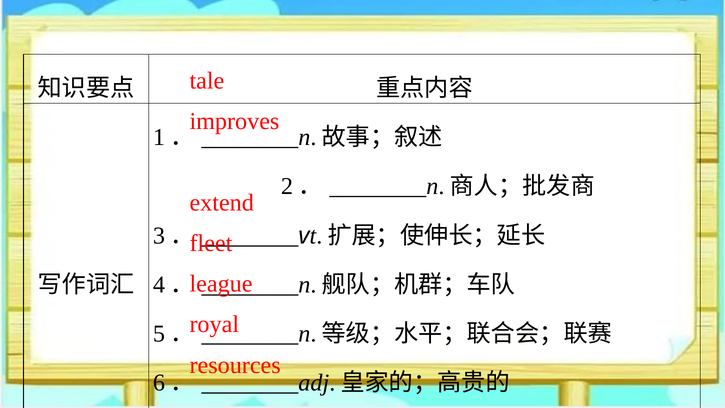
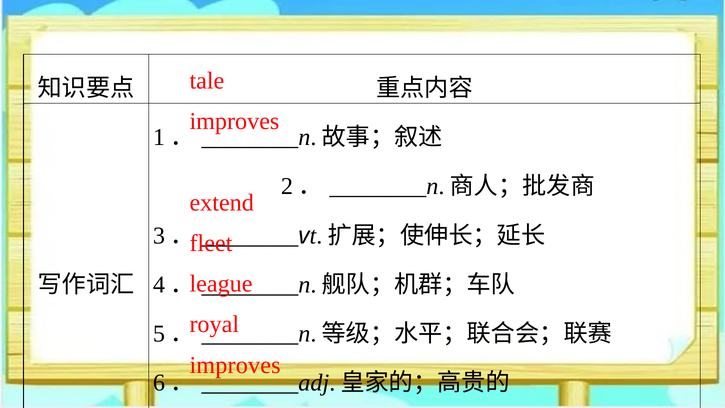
resources: resources -> improves (235, 365)
